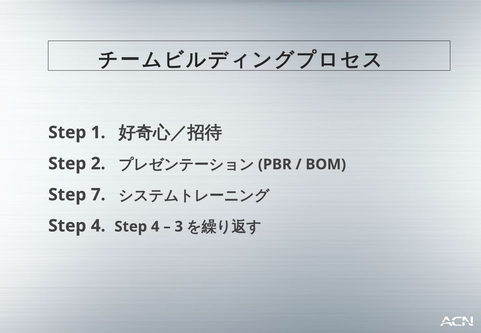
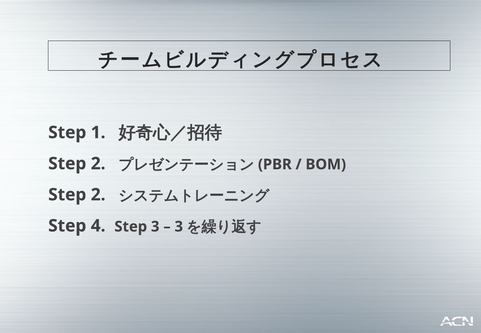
7: 7 -> 2 (98, 195)
4 Step 4: 4 -> 3 (155, 227)
